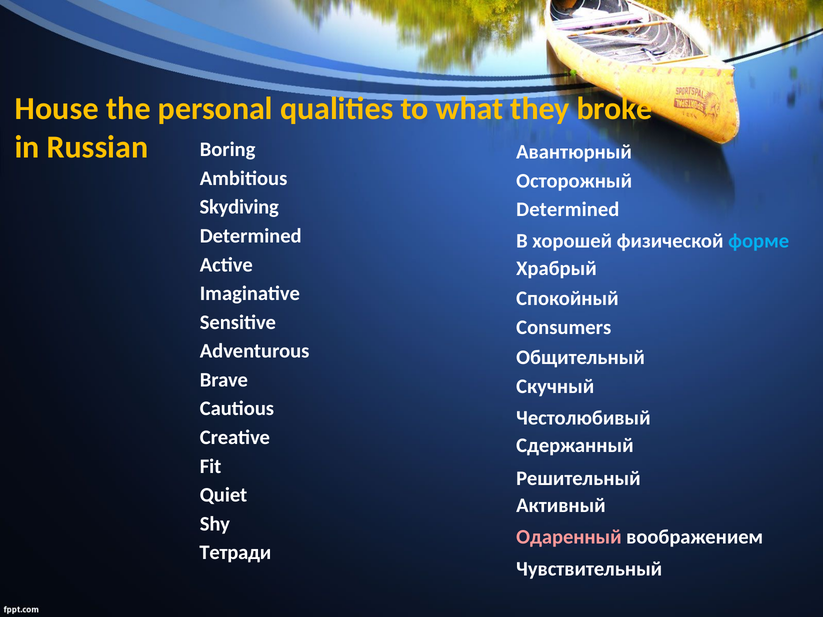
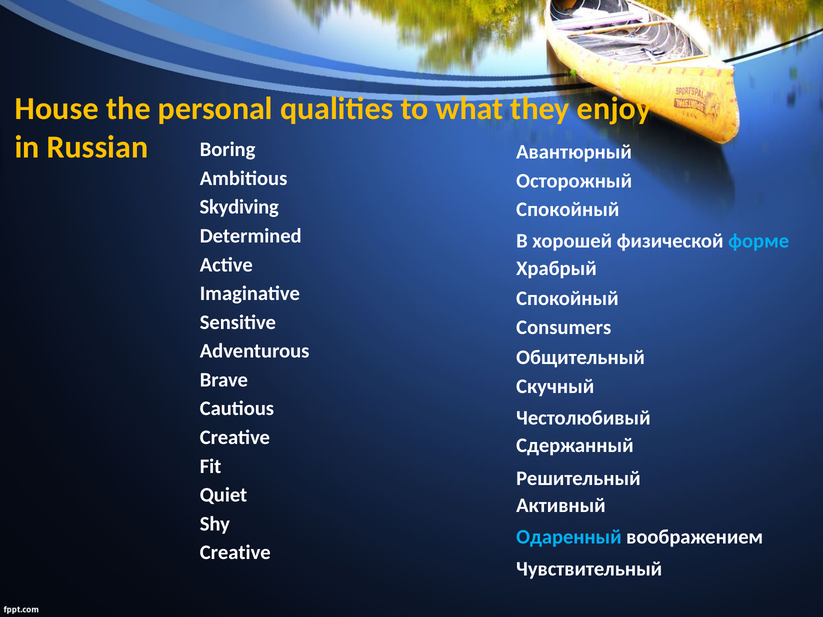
broke: broke -> enjoy (614, 109)
Determined: Determined -> Спокойный (568, 210)
Одаренный colour: pink -> light blue (569, 537)
Тетради: Тетради -> Creative (235, 553)
